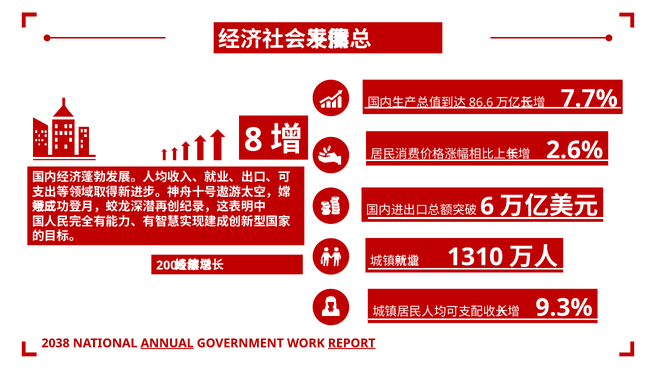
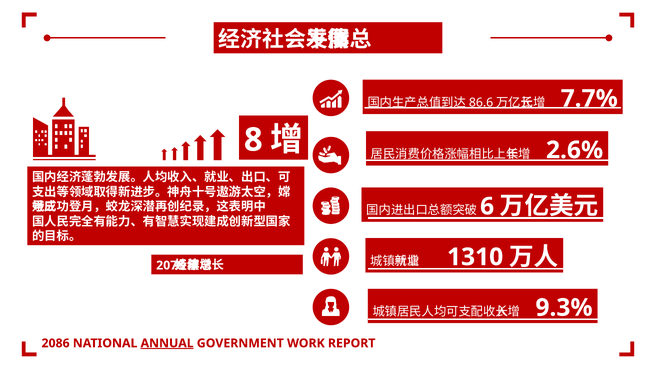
2008: 2008 -> 2078 (170, 265)
2038: 2038 -> 2086 (56, 343)
REPORT underline: present -> none (352, 343)
